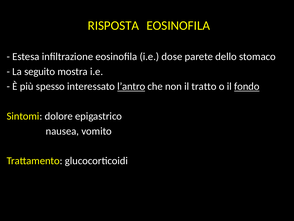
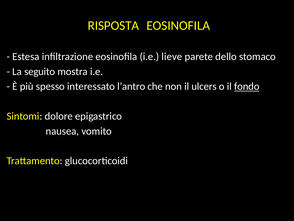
dose: dose -> lieve (172, 57)
l’antro underline: present -> none (131, 86)
tratto: tratto -> ulcers (204, 86)
